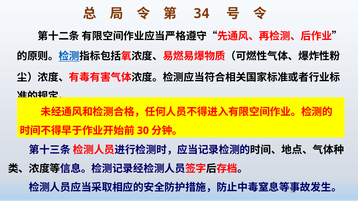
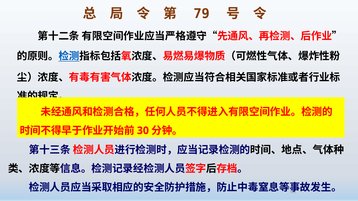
34: 34 -> 79 (202, 14)
